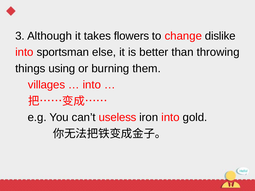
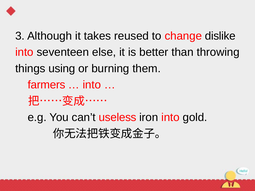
flowers: flowers -> reused (131, 36)
sportsman: sportsman -> seventeen (63, 52)
villages: villages -> farmers (46, 85)
